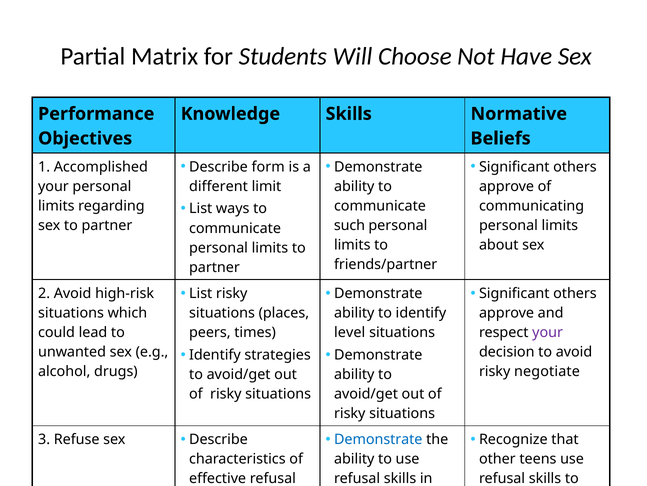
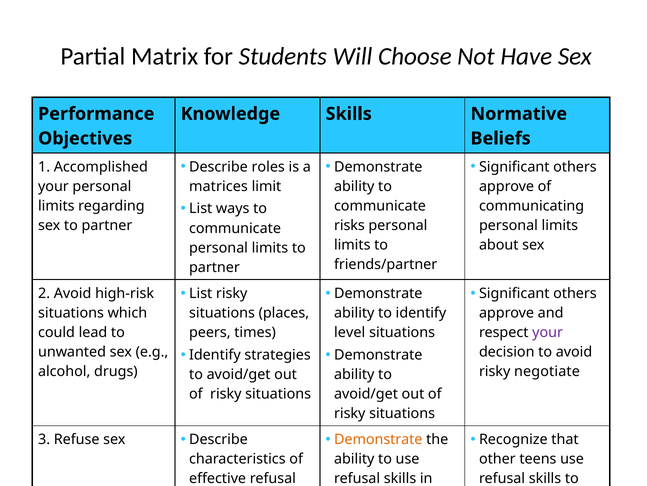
form: form -> roles (268, 167)
different: different -> matrices (218, 186)
such: such -> risks (349, 225)
Demonstrate colour: blue -> orange (378, 439)
